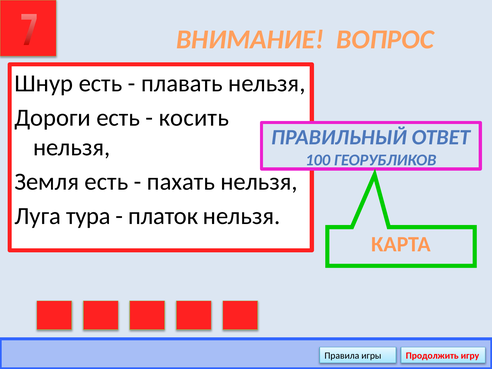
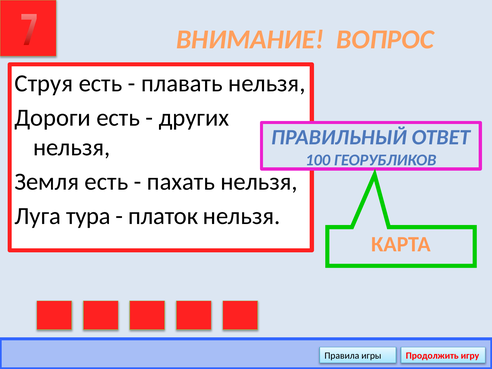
Шнур: Шнур -> Струя (44, 83)
косить: косить -> других (194, 118)
